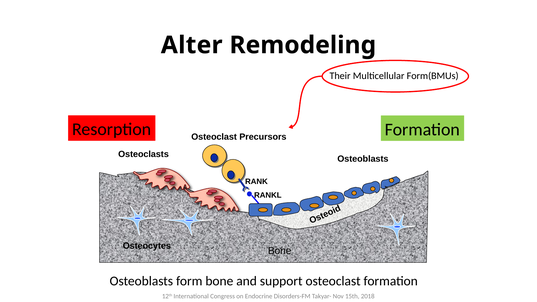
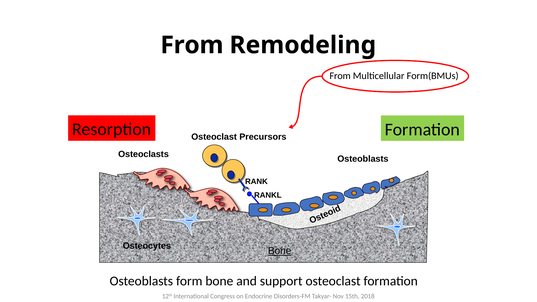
Alter: Alter -> From (192, 45)
Their: Their -> From (340, 76)
Bone underline: none -> present (280, 251)
